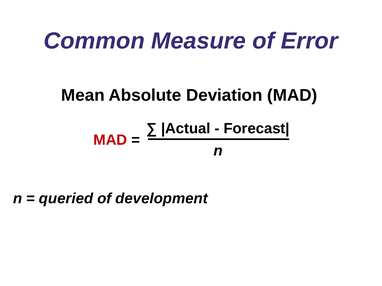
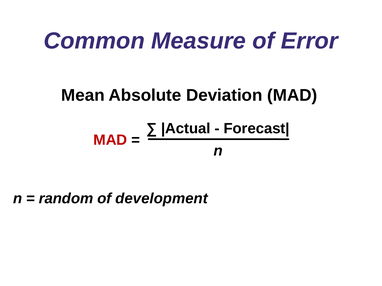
queried: queried -> random (66, 199)
